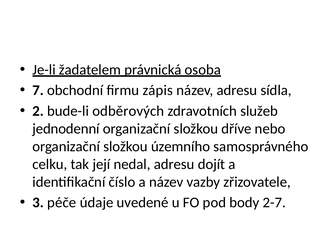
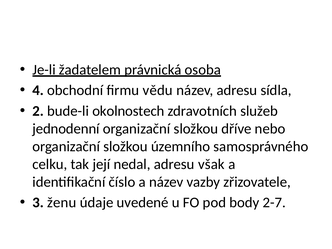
7: 7 -> 4 (38, 90)
zápis: zápis -> vědu (158, 90)
odběrových: odběrových -> okolnostech (128, 111)
dojít: dojít -> však (211, 164)
péče: péče -> ženu (62, 203)
